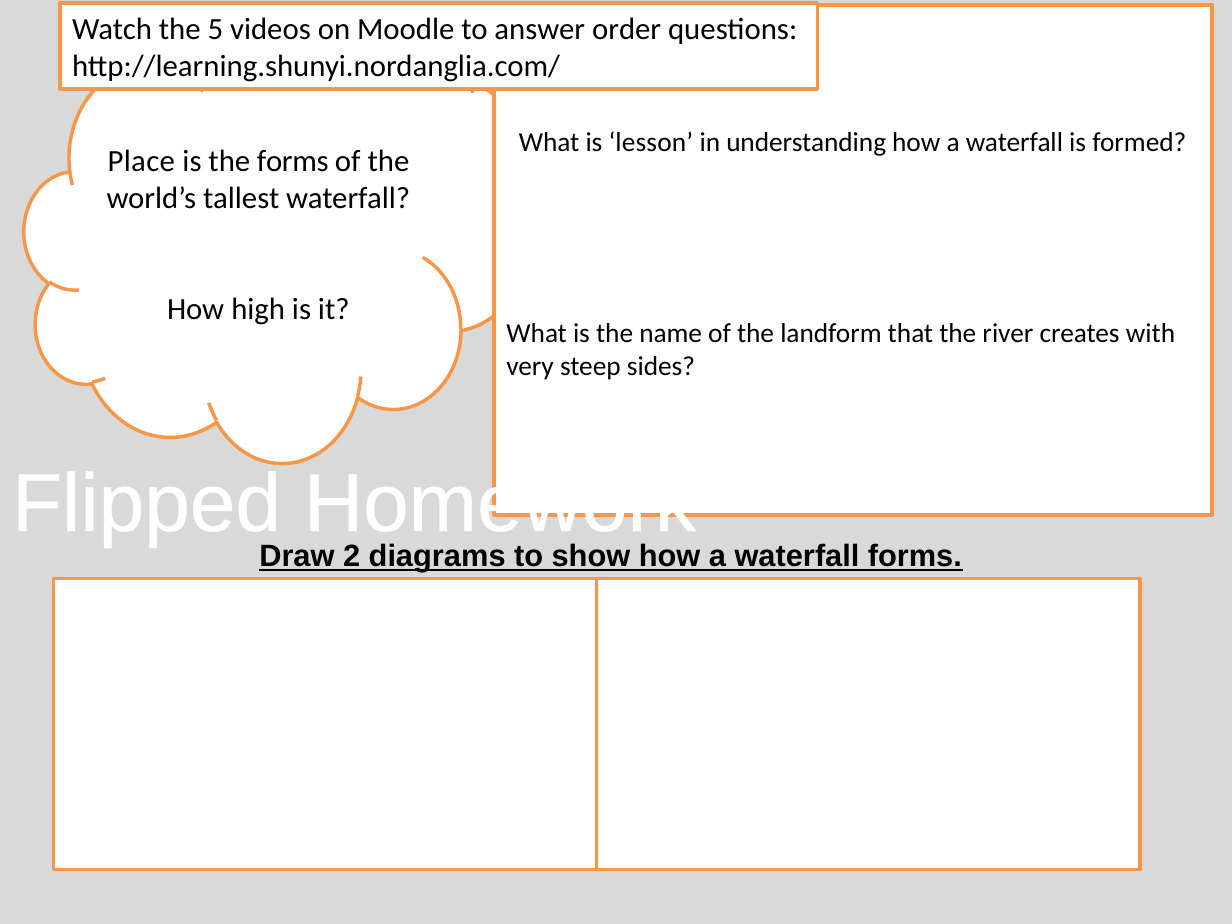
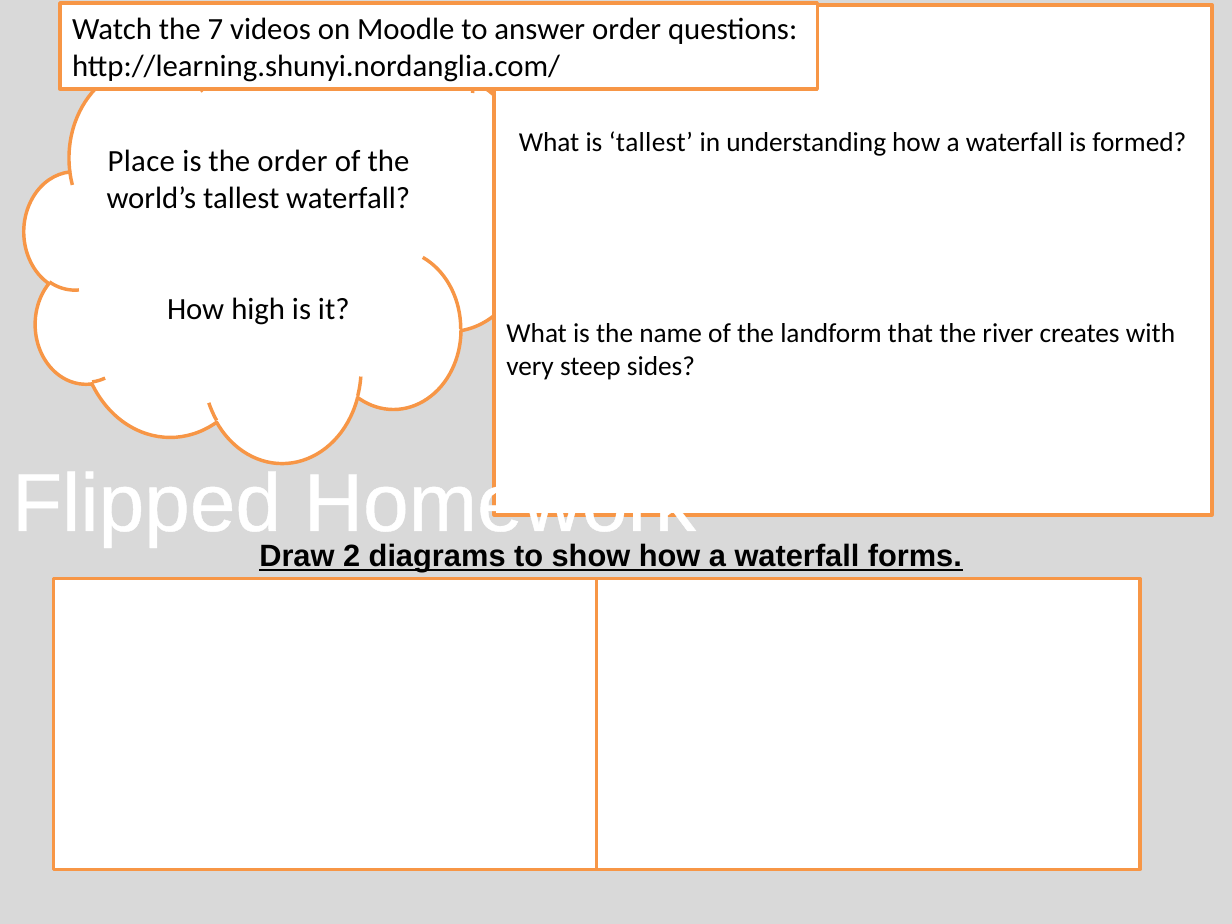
5: 5 -> 7 (215, 30)
is lesson: lesson -> tallest (651, 142)
the forms: forms -> order (292, 162)
